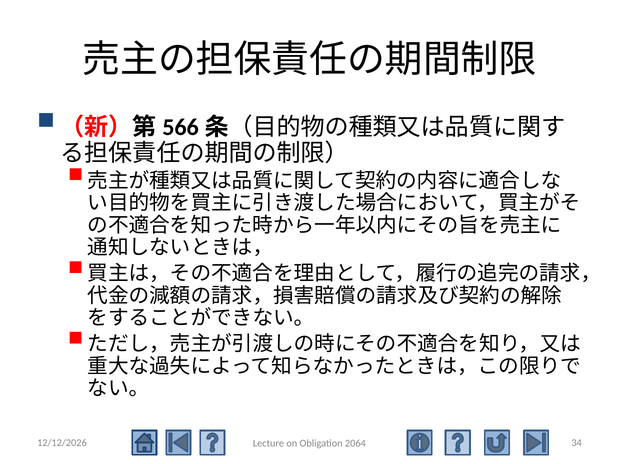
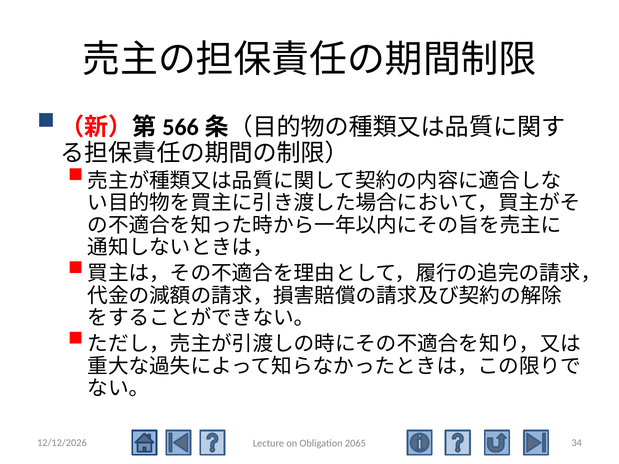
2064: 2064 -> 2065 (355, 443)
